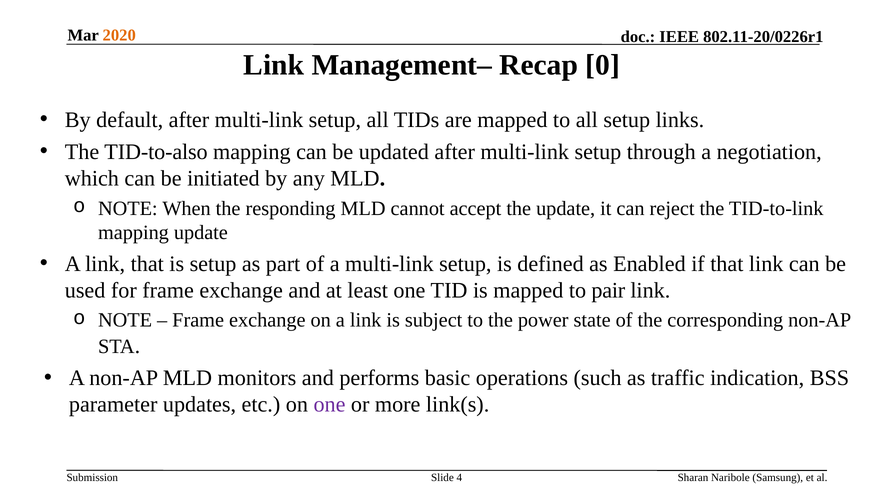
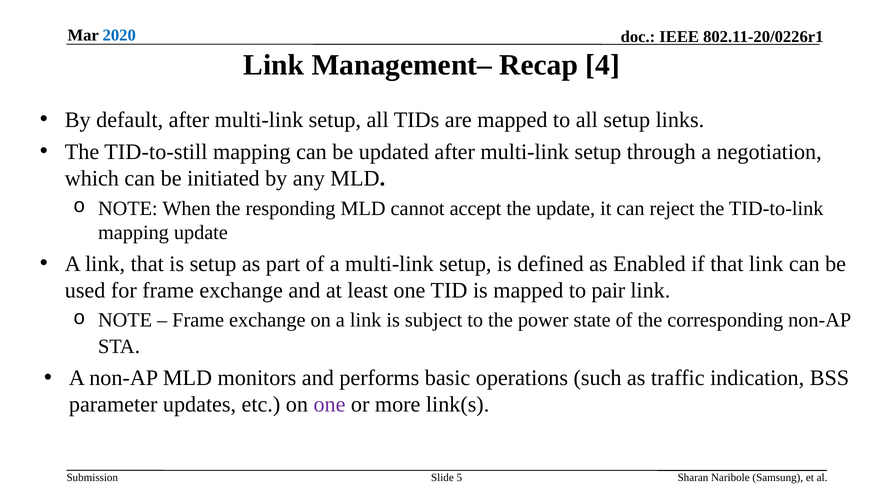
2020 colour: orange -> blue (119, 35)
0: 0 -> 4 (603, 65)
TID-to-also: TID-to-also -> TID-to-still (156, 152)
4: 4 -> 5 (459, 478)
